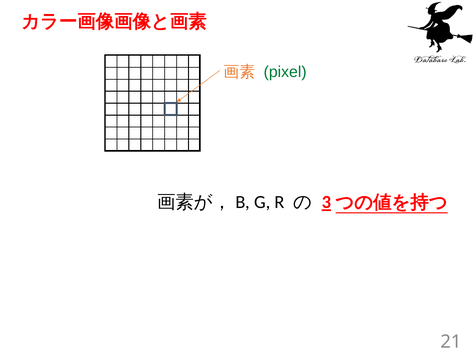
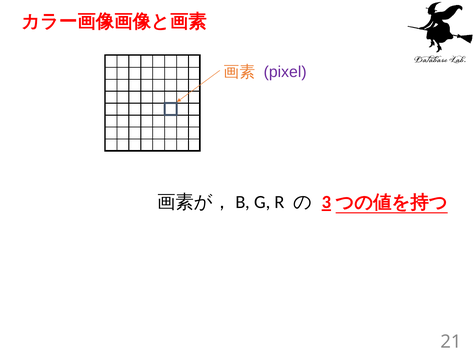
pixel colour: green -> purple (285, 72)
